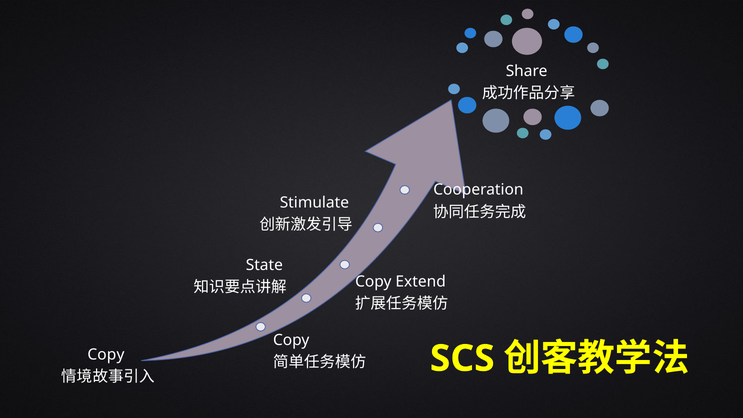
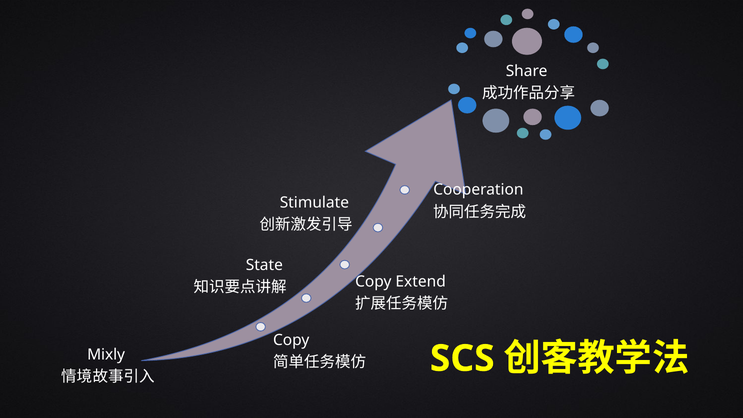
Copy: Copy -> Mixly (106, 355)
